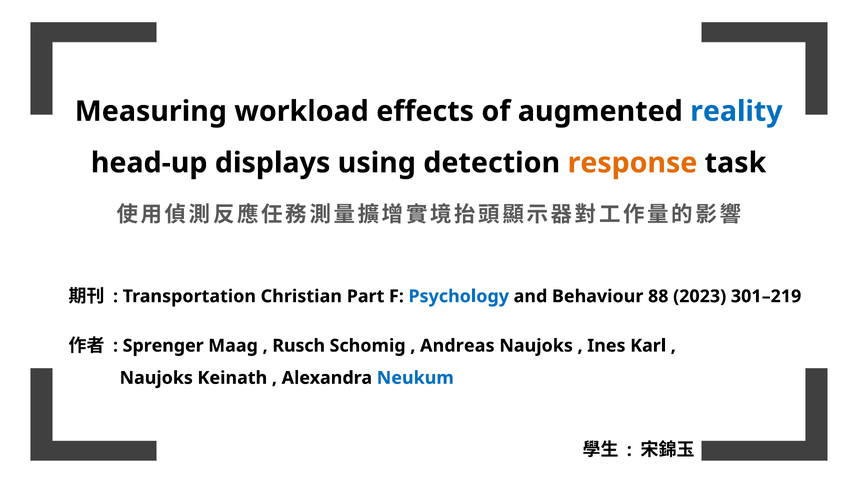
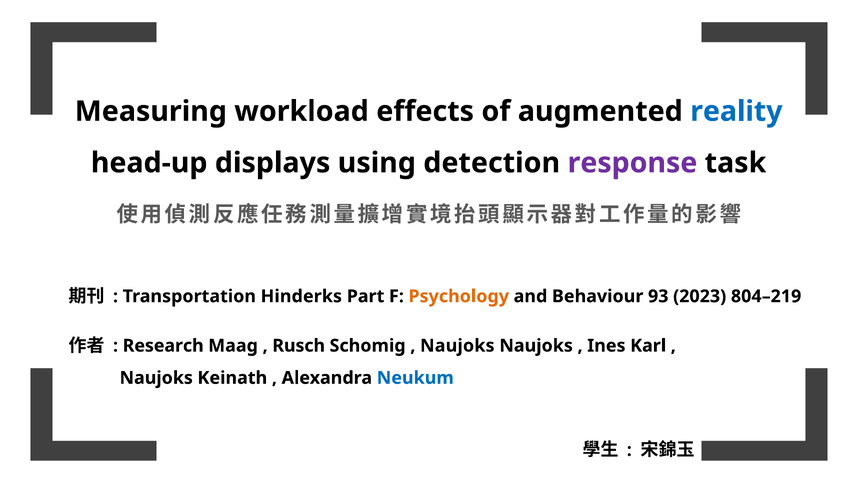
response colour: orange -> purple (632, 163)
Christian: Christian -> Hinderks (301, 296)
Psychology colour: blue -> orange (459, 296)
88: 88 -> 93 (658, 296)
301–219: 301–219 -> 804–219 (766, 296)
Sprenger: Sprenger -> Research (163, 345)
Andreas: Andreas -> Naujoks (457, 345)
